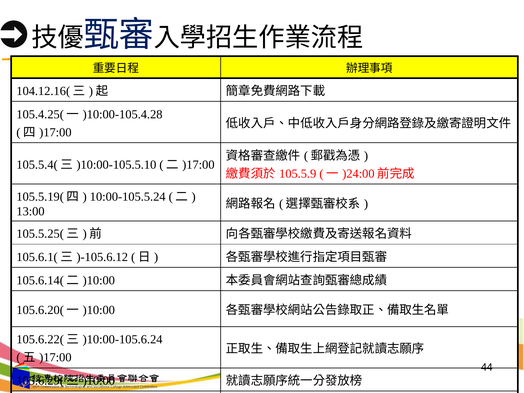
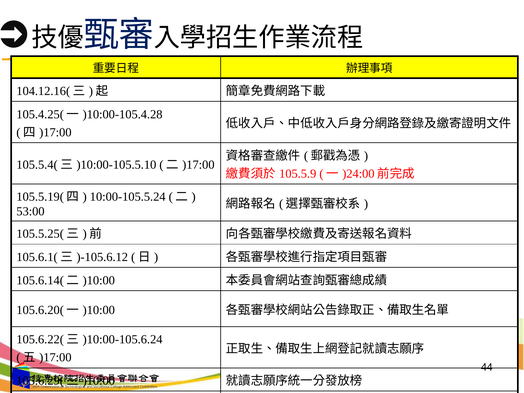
13:00: 13:00 -> 53:00 (30, 212)
